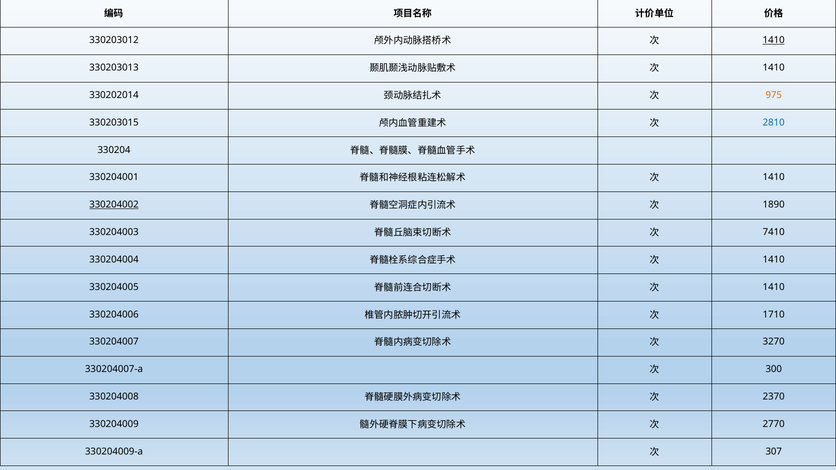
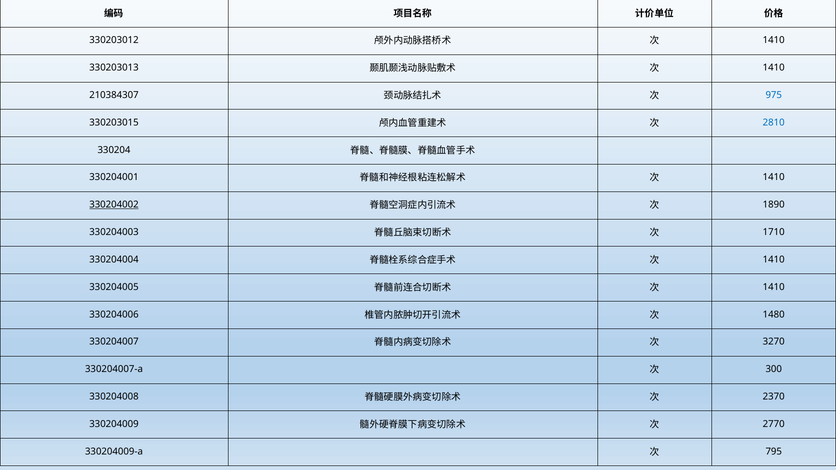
1410 underline: present -> none (774, 40)
330202014: 330202014 -> 210384307 (114, 95)
975 colour: orange -> blue (774, 95)
7410: 7410 -> 1710 (774, 232)
1710: 1710 -> 1480 (774, 315)
307: 307 -> 795 (774, 452)
